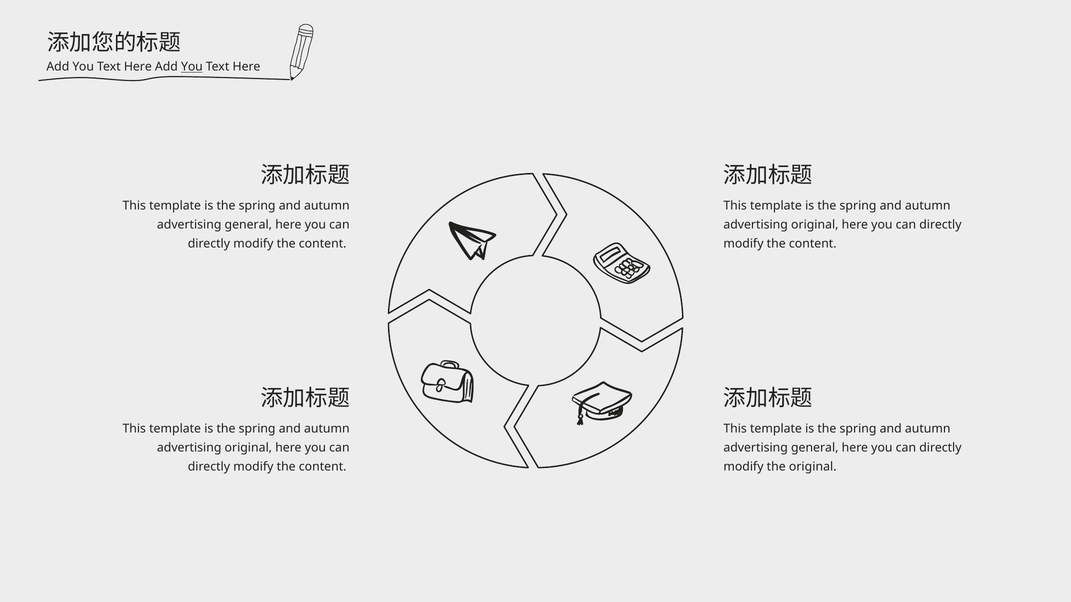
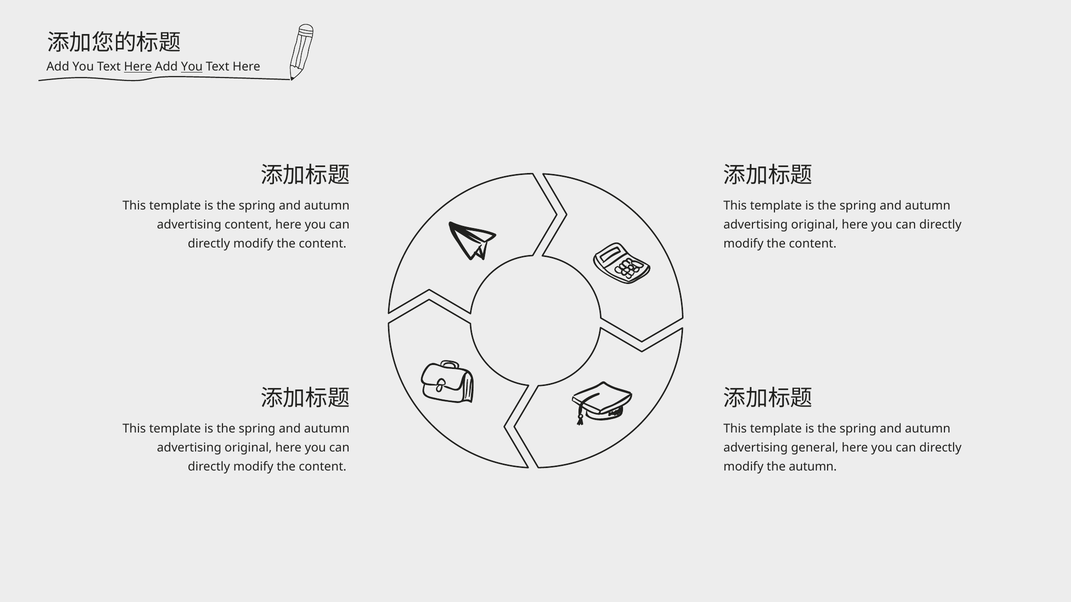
Here underline: none -> present (138, 67)
general: general -> content (248, 225)
the original: original -> autumn (813, 467)
